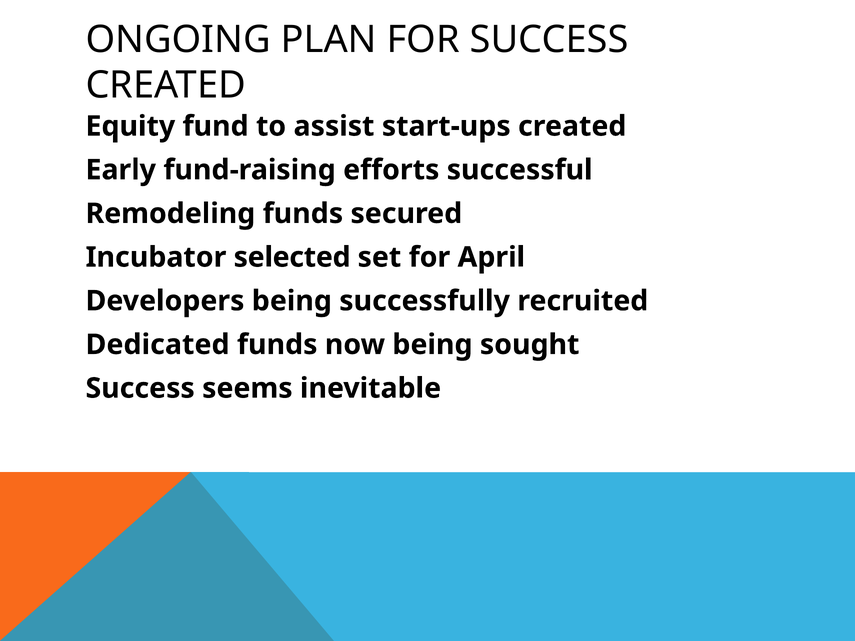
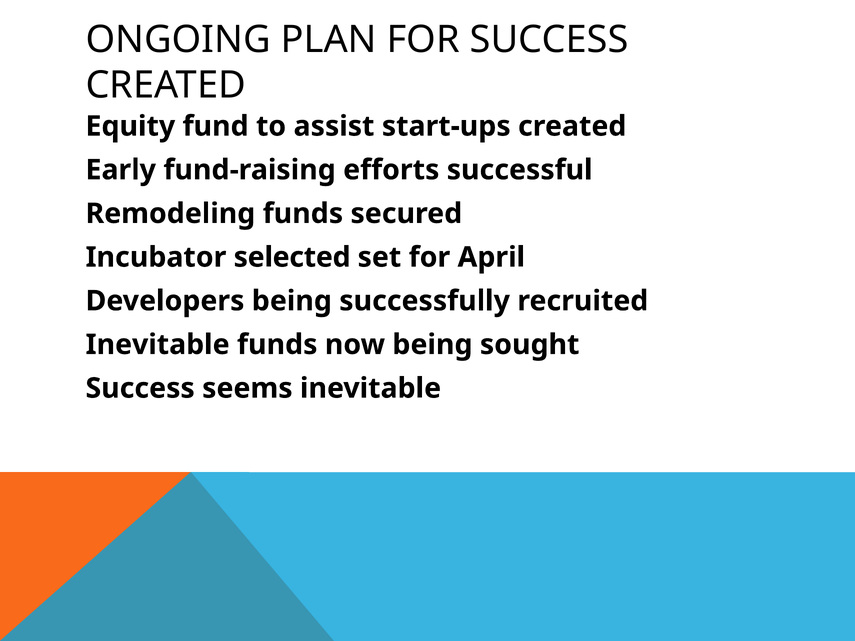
Dedicated: Dedicated -> Inevitable (158, 345)
